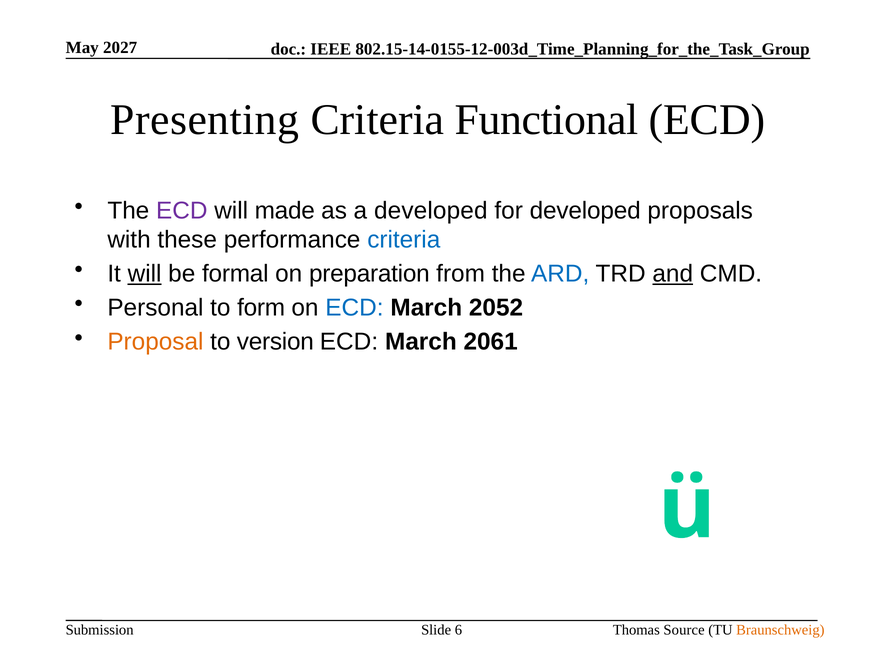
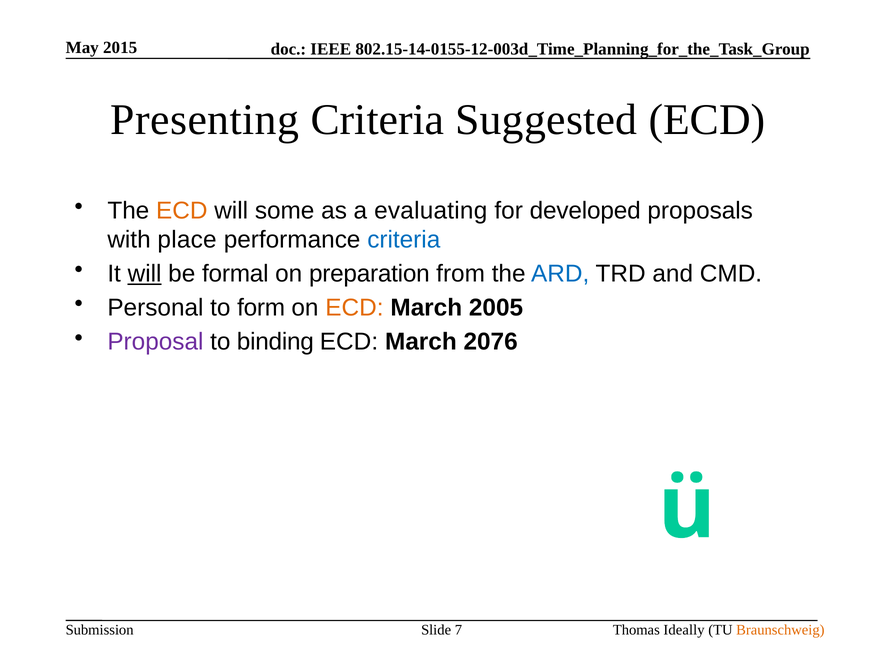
2027: 2027 -> 2015 (120, 48)
Functional: Functional -> Suggested (546, 120)
ECD colour: purple -> orange (182, 211)
made: made -> some (285, 211)
a developed: developed -> evaluating (431, 211)
these: these -> place (187, 240)
and underline: present -> none (673, 274)
ECD colour: blue -> orange (354, 308)
2052: 2052 -> 2005 (496, 308)
Proposal colour: orange -> purple (155, 342)
version: version -> binding (275, 342)
2061: 2061 -> 2076 (491, 342)
6: 6 -> 7 (458, 630)
Source: Source -> Ideally (684, 630)
